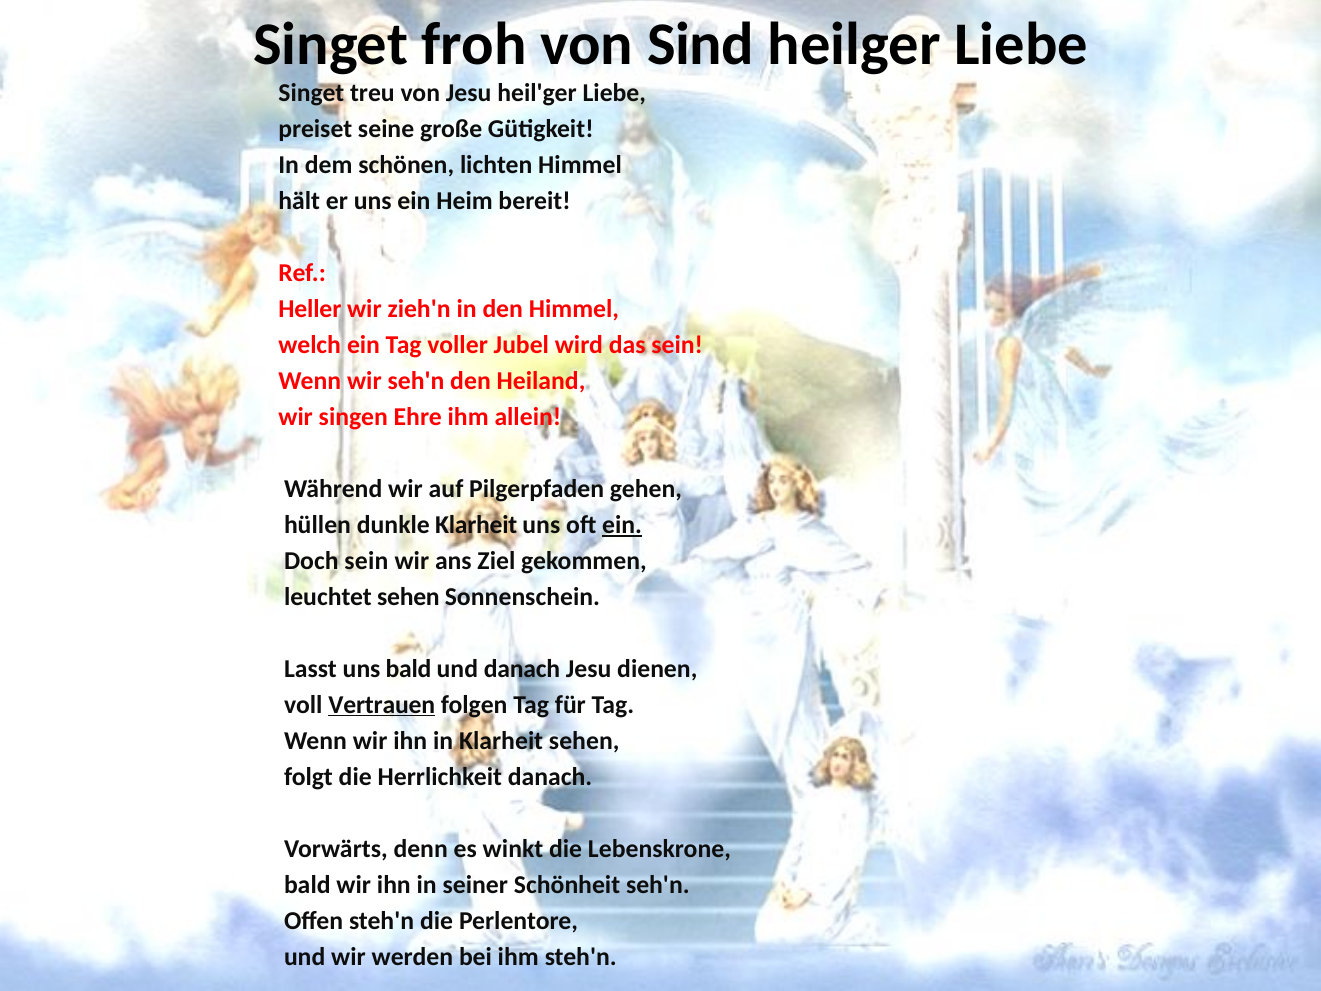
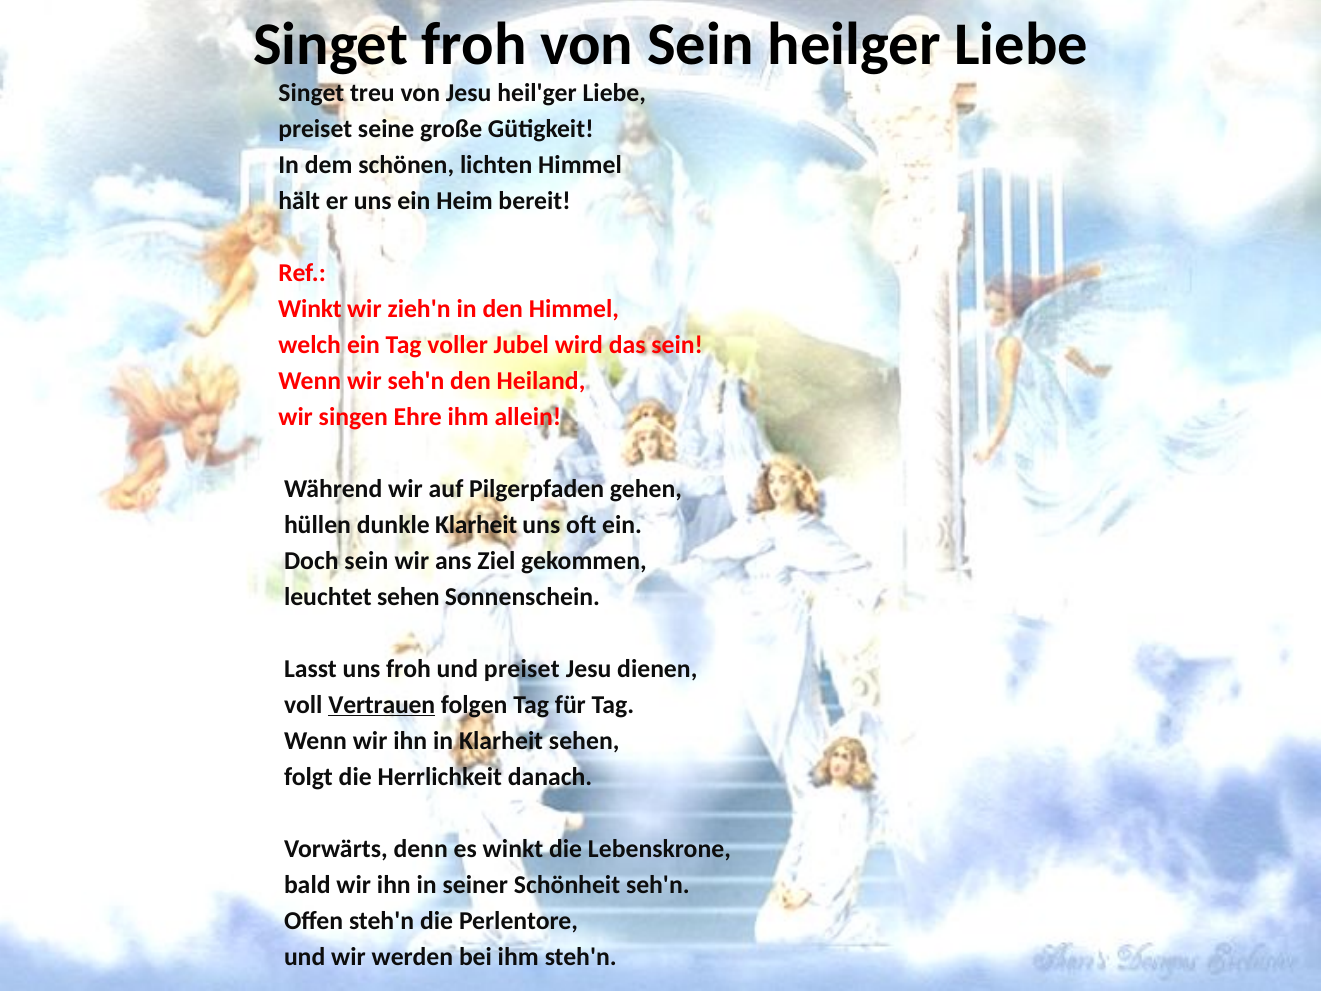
von Sind: Sind -> Sein (700, 45)
Heller: Heller -> Winkt (310, 309)
ein underline: present -> none (622, 525)
uns bald: bald -> froh (408, 669)
und danach: danach -> preiset (522, 669)
